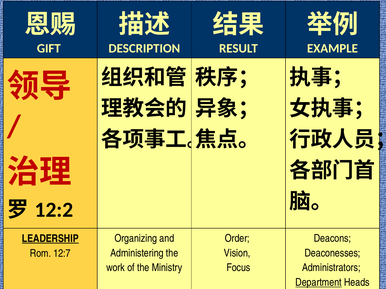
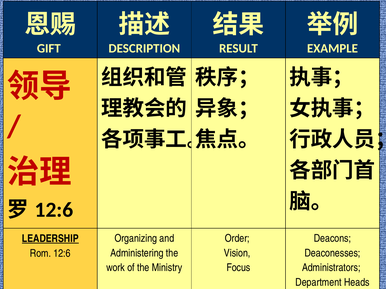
12:2: 12:2 -> 12:6 (54, 210)
Rom 12:7: 12:7 -> 12:6 (62, 254)
Department underline: present -> none (319, 283)
